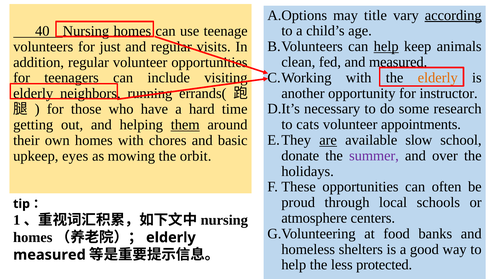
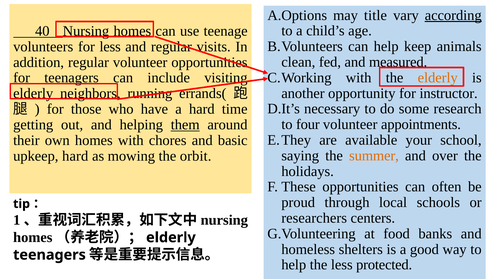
help underline: present -> none (386, 46)
for just: just -> less (110, 47)
cats: cats -> four (308, 124)
are underline: present -> none (328, 140)
slow: slow -> your (419, 140)
donate: donate -> saying (300, 156)
summer colour: purple -> orange (374, 156)
upkeep eyes: eyes -> hard (75, 156)
atmosphere: atmosphere -> researchers (314, 218)
measured: measured -> teenagers (49, 255)
